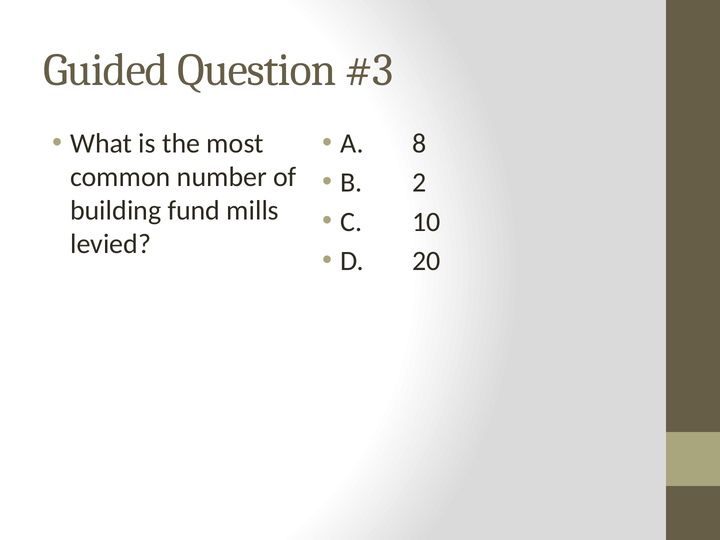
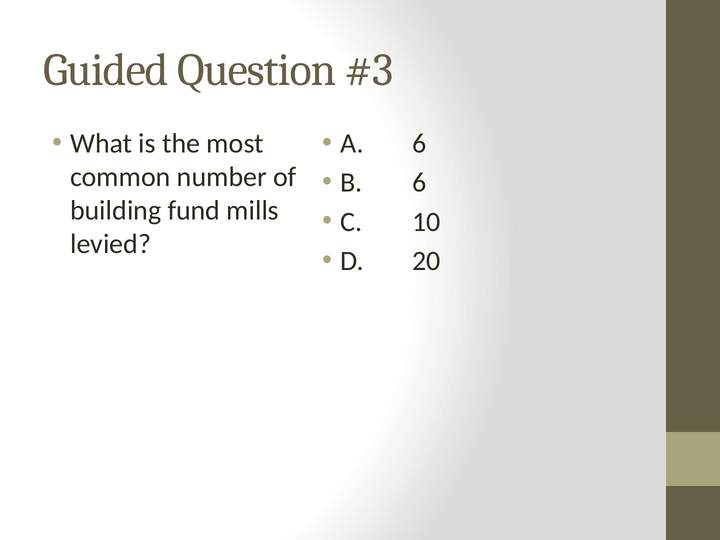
A 8: 8 -> 6 (419, 143)
B 2: 2 -> 6 (419, 183)
